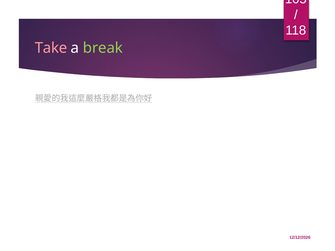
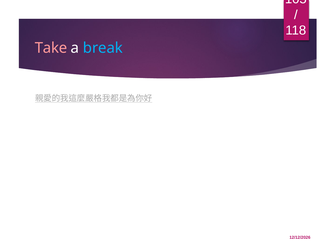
break colour: light green -> light blue (103, 48)
